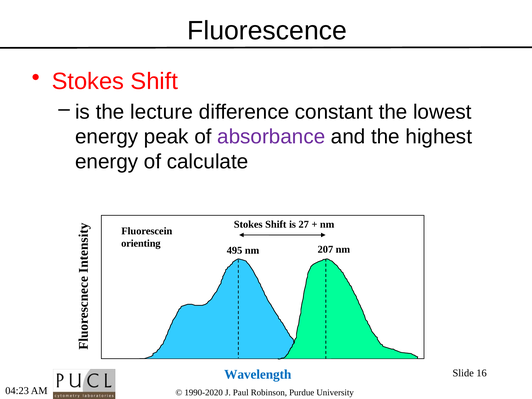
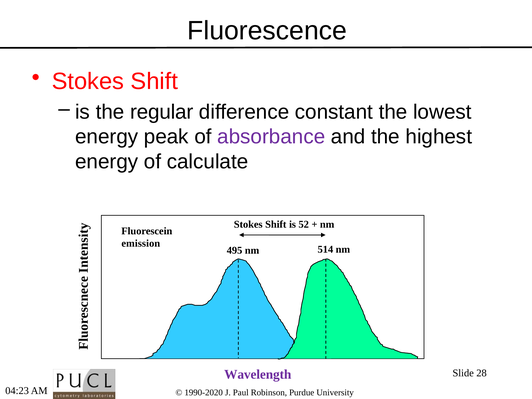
lecture: lecture -> regular (162, 112)
27: 27 -> 52 (304, 224)
orienting: orienting -> emission (141, 243)
207: 207 -> 514 (325, 249)
Wavelength colour: blue -> purple (258, 374)
16: 16 -> 28 (482, 373)
